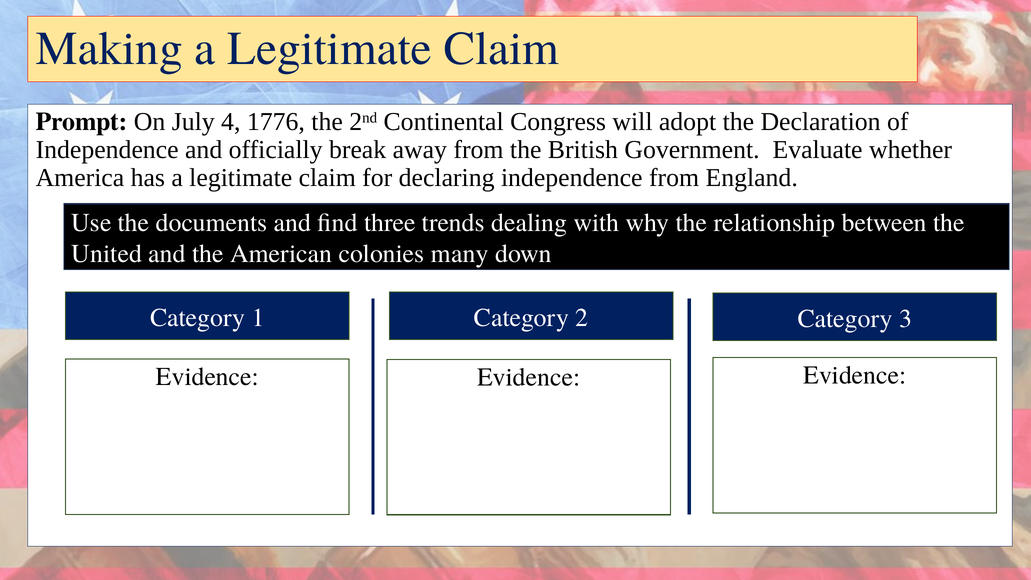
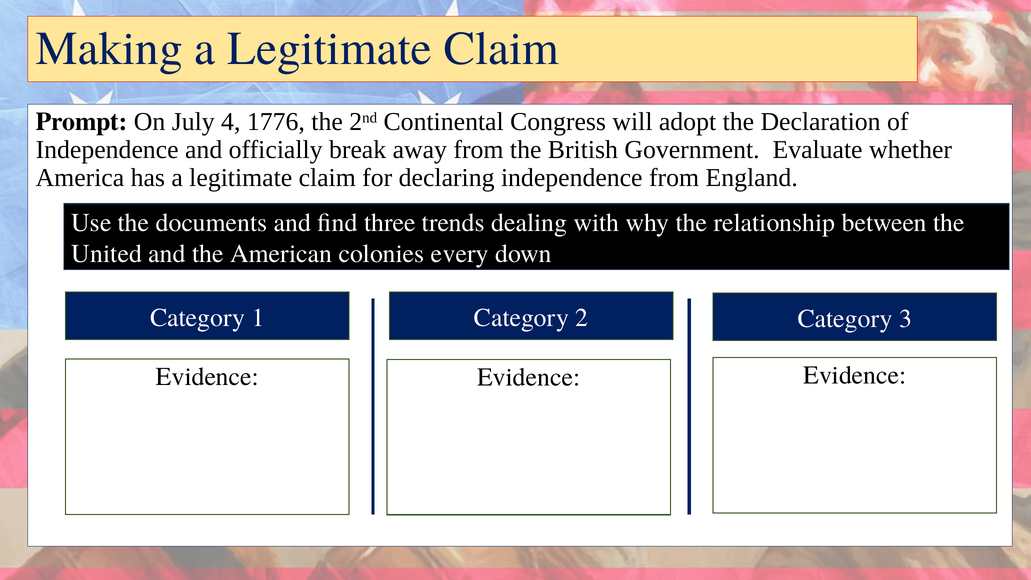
many: many -> every (460, 254)
